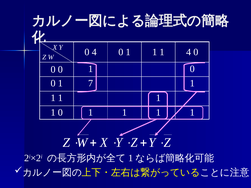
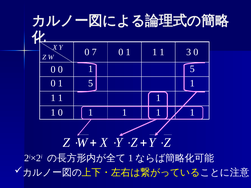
0 4: 4 -> 7 (94, 52)
1 4: 4 -> 3 (189, 52)
0 0 1 0: 0 -> 5 (192, 69)
7: 7 -> 5 (91, 83)
